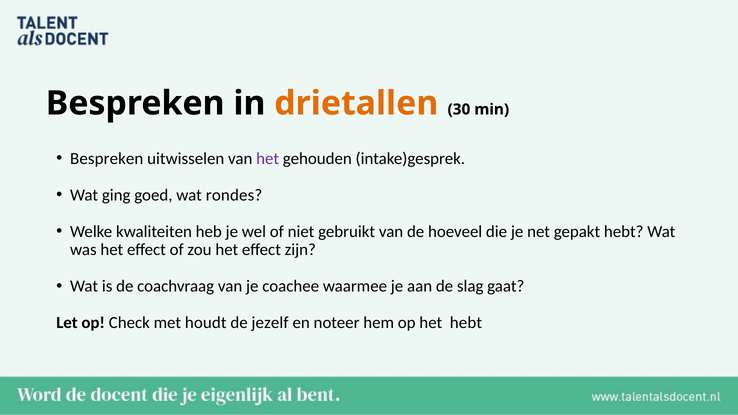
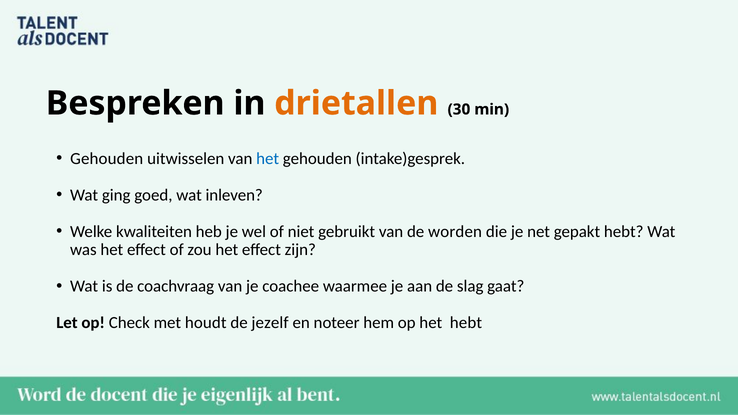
Bespreken: Bespreken -> Gehouden (107, 159)
het colour: purple -> blue (268, 159)
rondes: rondes -> inleven (234, 195)
hoeveel: hoeveel -> worden (455, 232)
